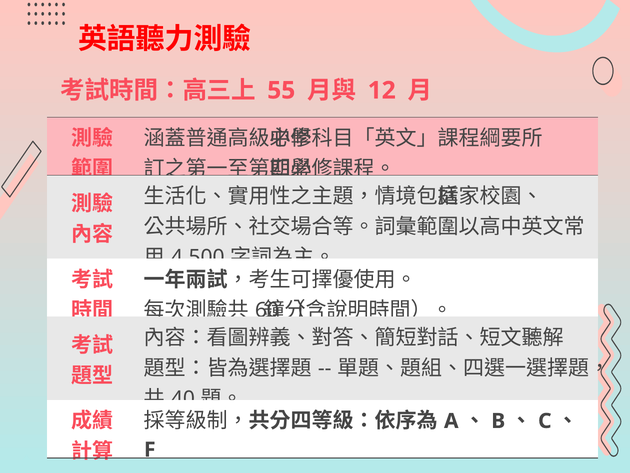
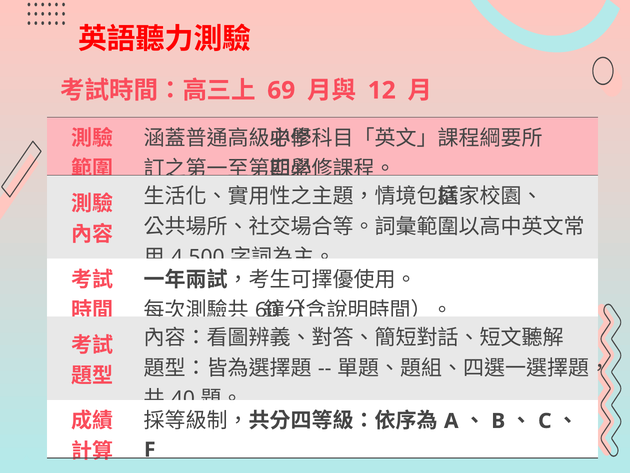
55: 55 -> 69 (281, 90)
